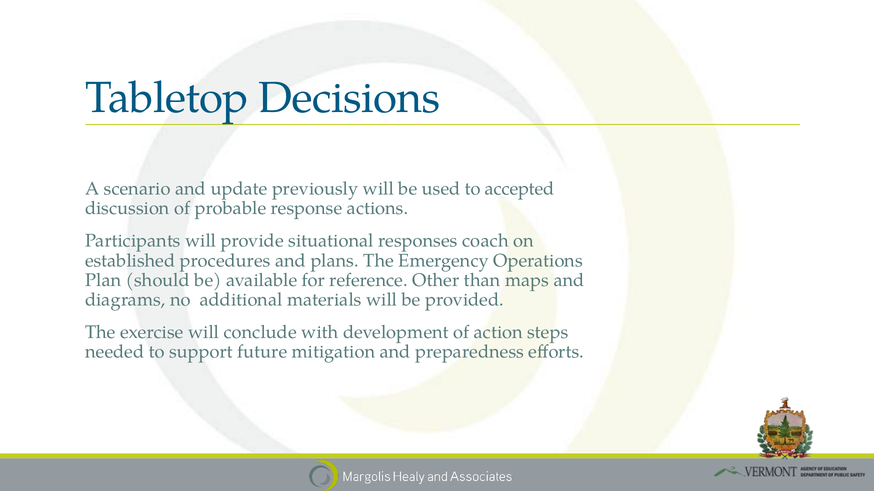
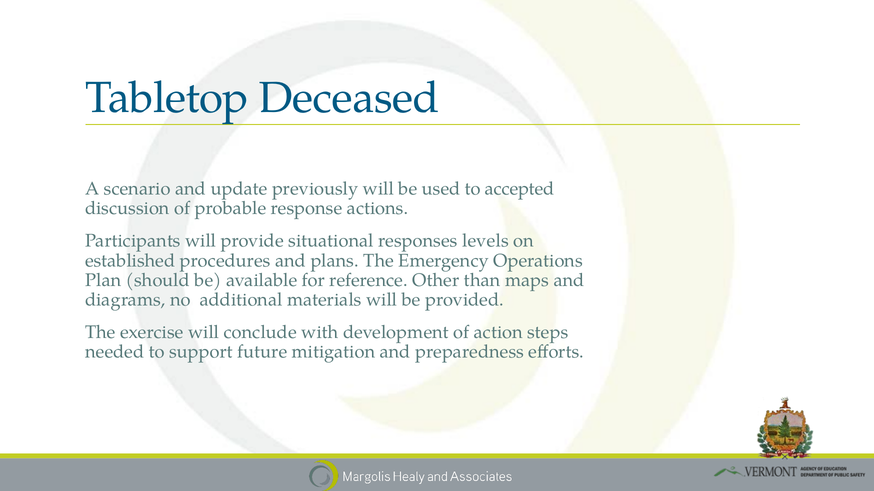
Decisions: Decisions -> Deceased (349, 98)
coach: coach -> levels (485, 241)
